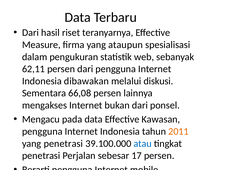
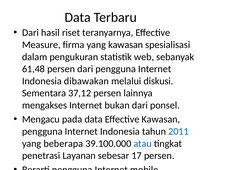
yang ataupun: ataupun -> kawasan (126, 45)
62,11: 62,11 -> 61,48 (33, 69)
66,08: 66,08 -> 37,12 (80, 93)
2011 colour: orange -> blue (178, 131)
yang penetrasi: penetrasi -> beberapa (63, 143)
Perjalan: Perjalan -> Layanan (79, 155)
